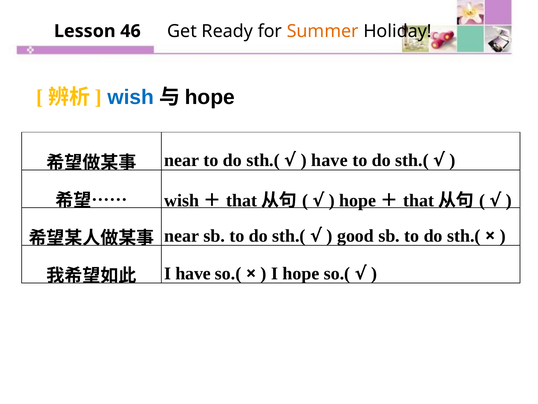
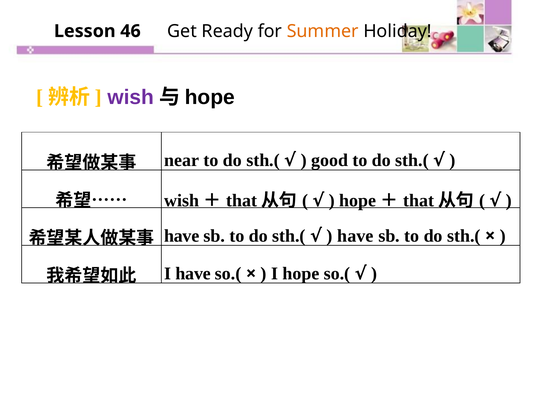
wish colour: blue -> purple (131, 97)
have: have -> good (330, 160)
near: near -> have (182, 236)
good: good -> have (355, 236)
